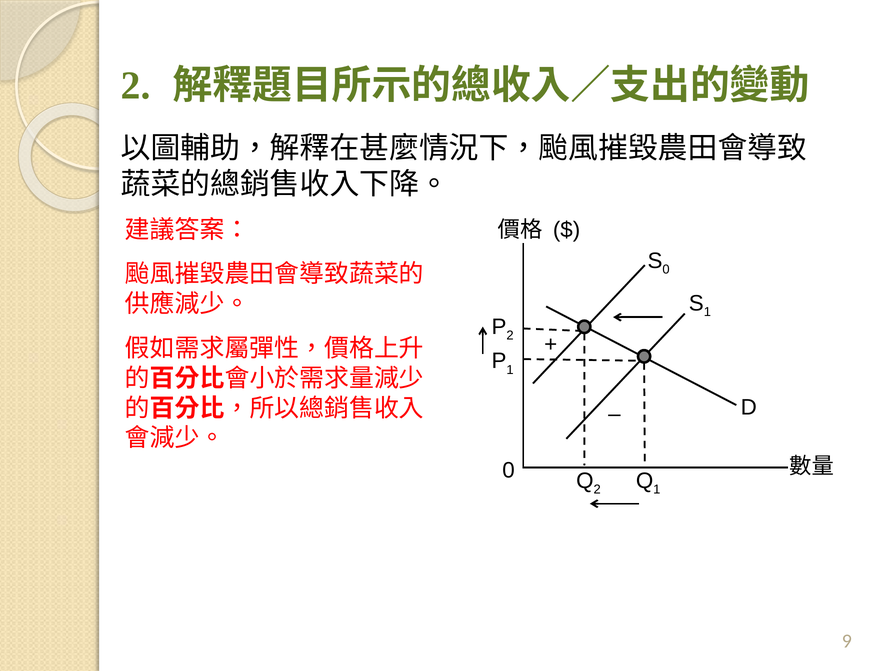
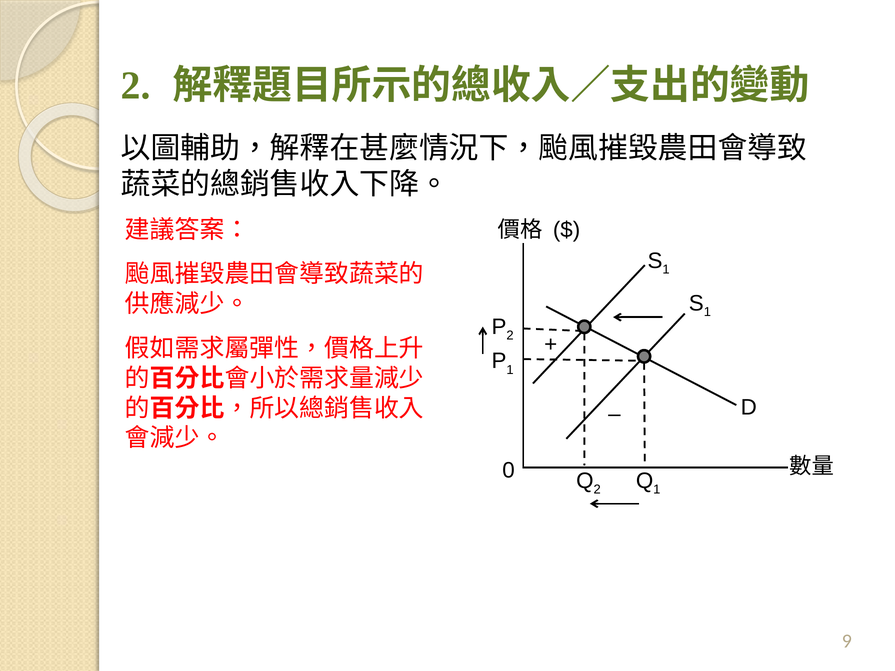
0: 0 -> 1 (666, 270)
